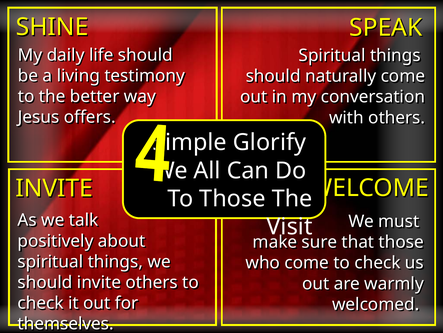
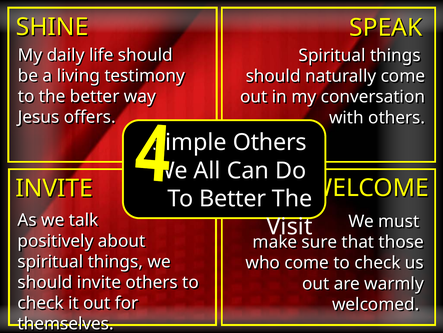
Glorify: Glorify -> Others (270, 142)
To Those: Those -> Better (233, 198)
